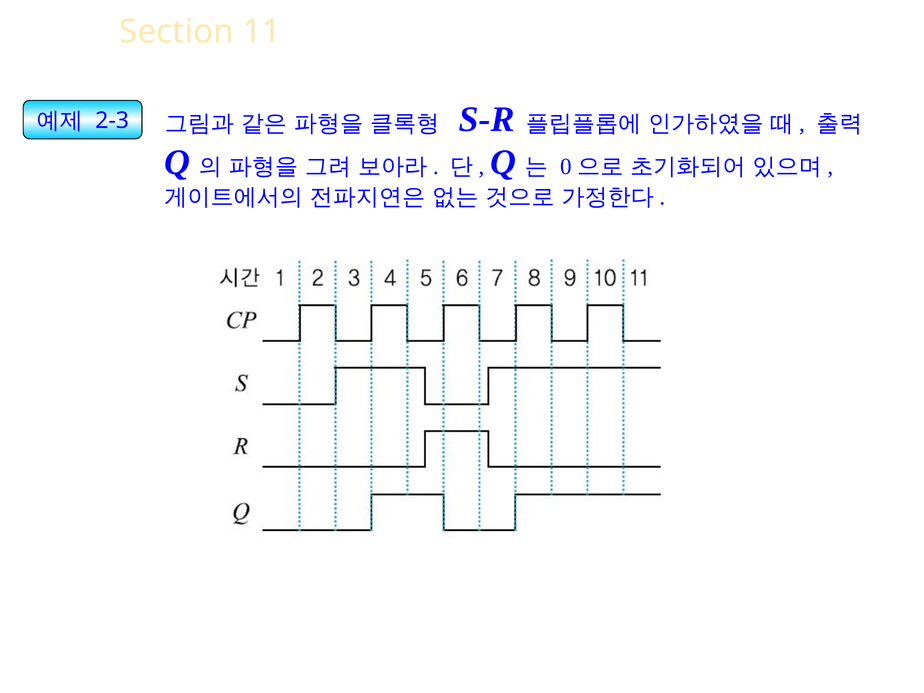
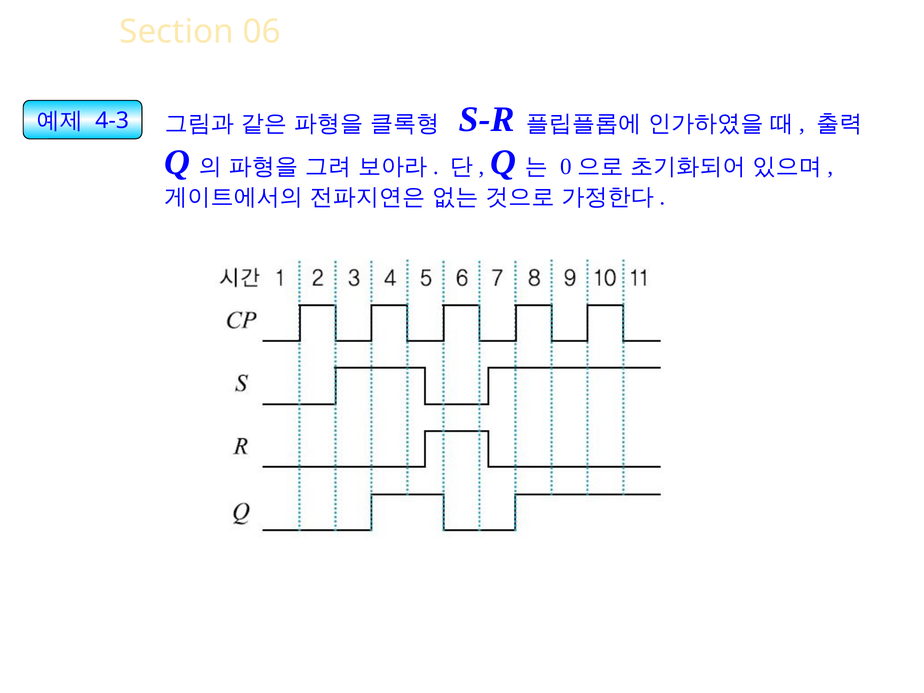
11: 11 -> 06 (262, 32)
2-3: 2-3 -> 4-3 (112, 121)
